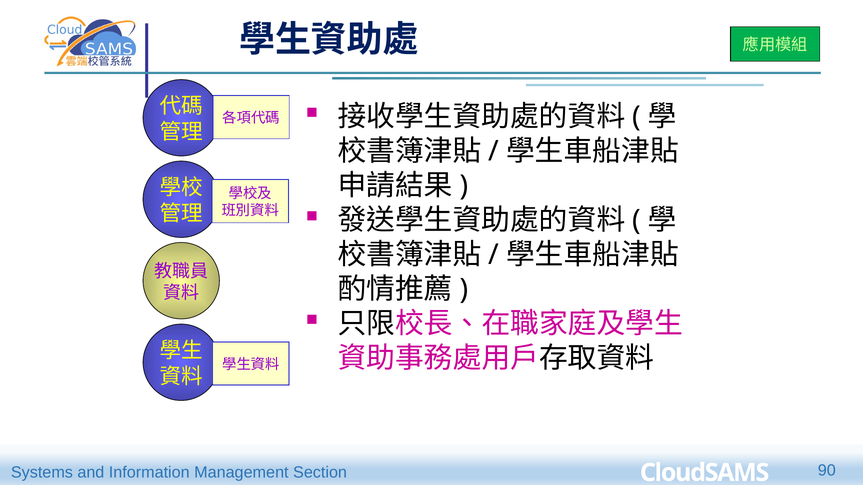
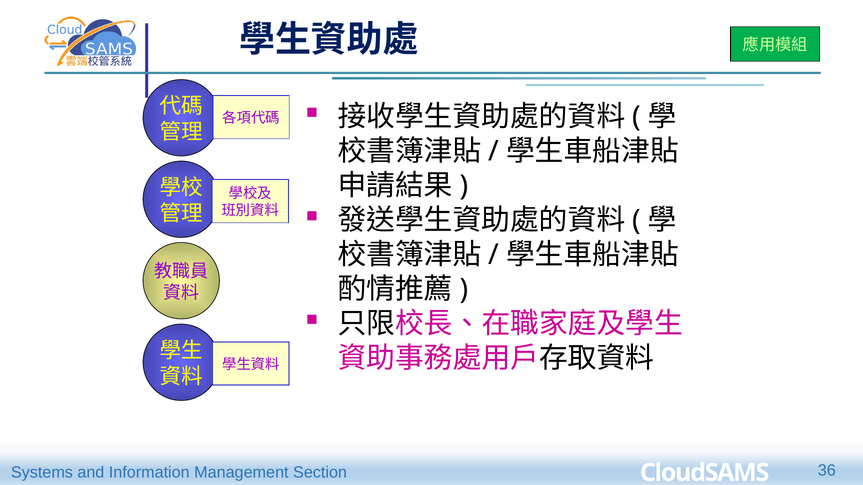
90: 90 -> 36 (827, 471)
